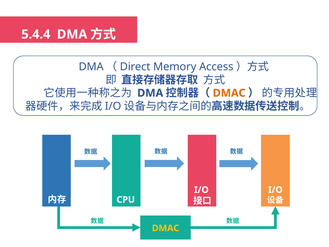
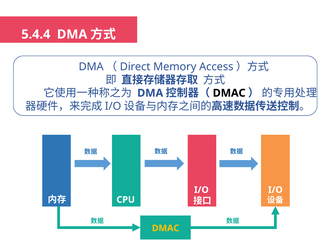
DMAC colour: orange -> black (229, 93)
